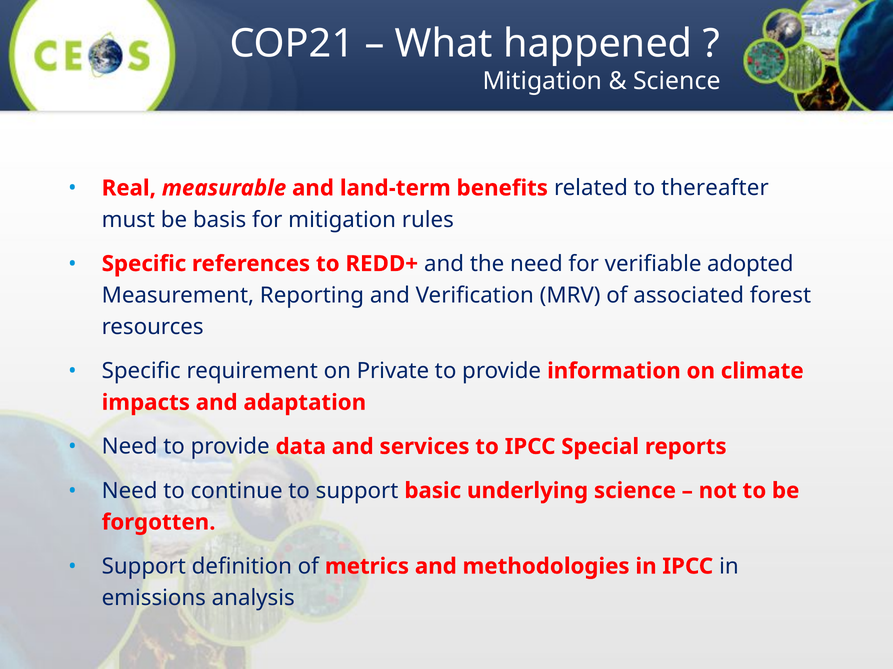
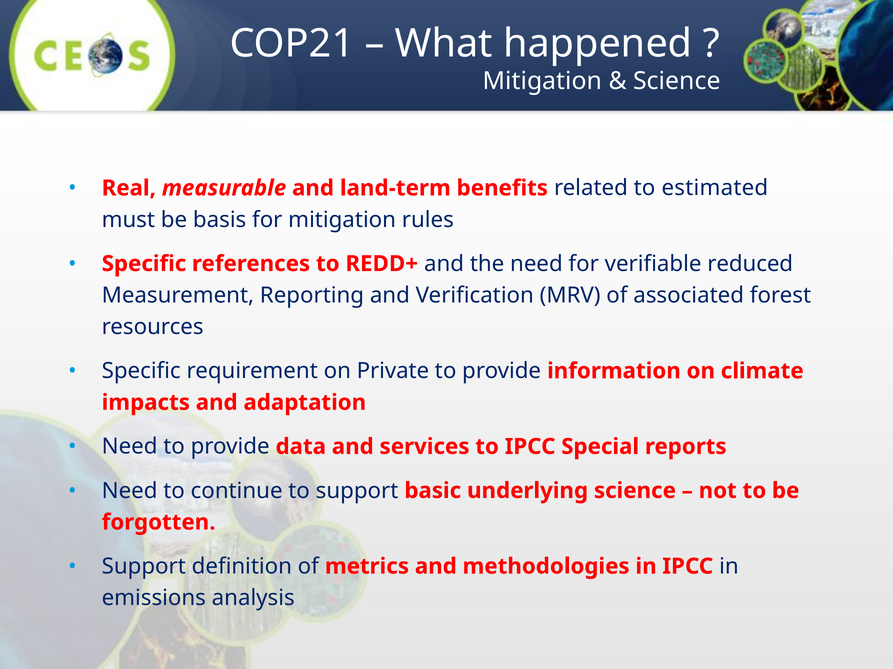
thereafter: thereafter -> estimated (715, 188)
adopted: adopted -> reduced (750, 264)
